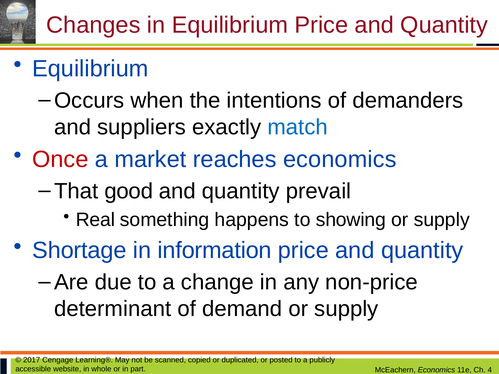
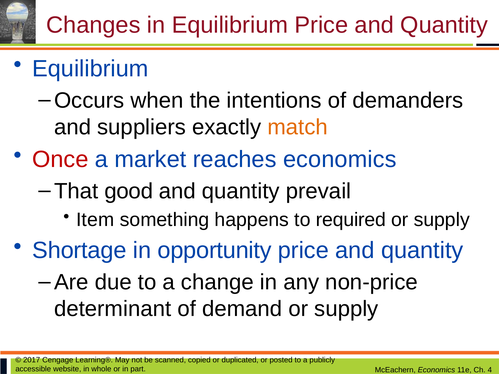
match colour: blue -> orange (298, 127)
Real: Real -> Item (95, 220)
showing: showing -> required (351, 220)
information: information -> opportunity (215, 251)
